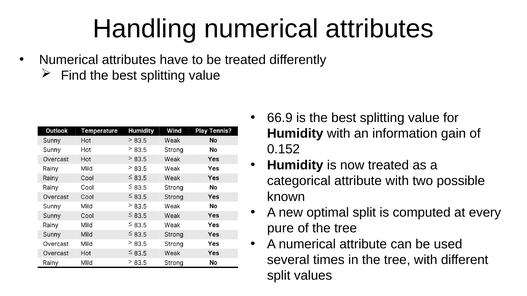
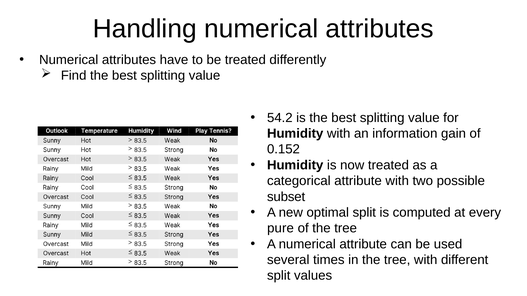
66.9: 66.9 -> 54.2 (280, 118)
known: known -> subset (286, 197)
